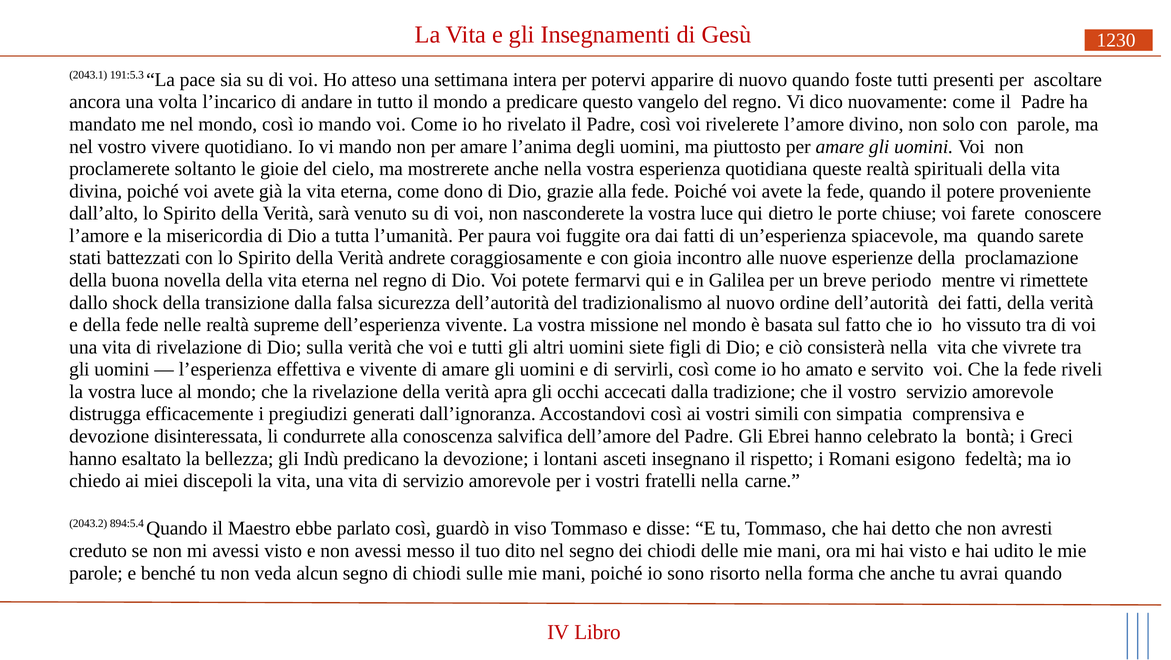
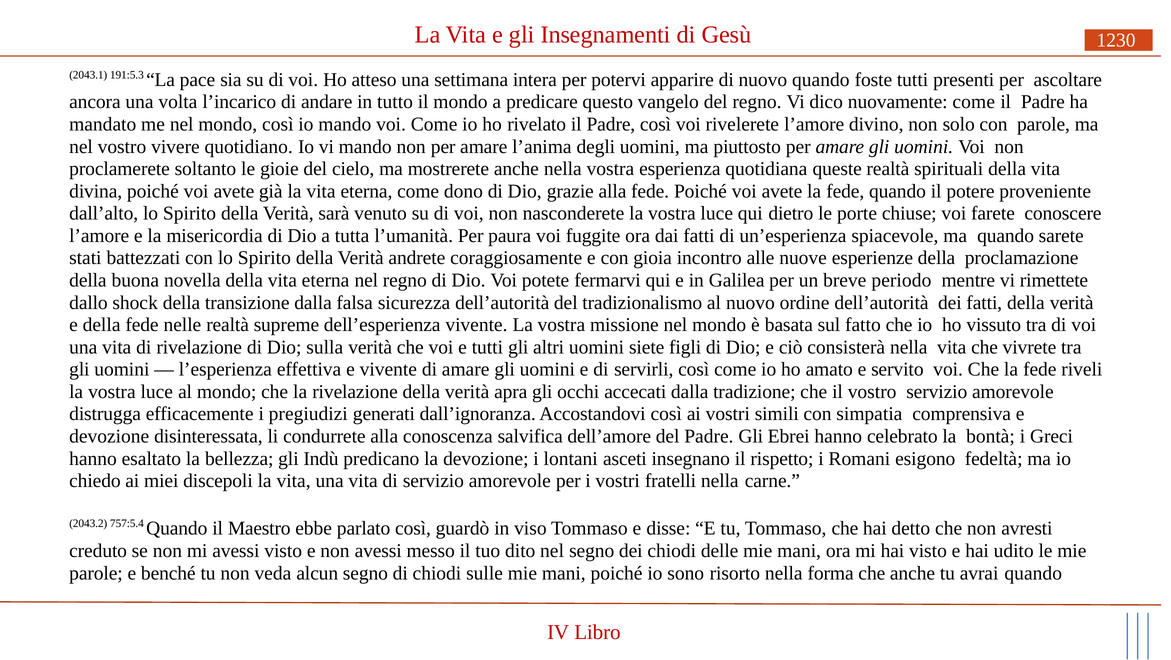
894:5.4: 894:5.4 -> 757:5.4 (127, 523)
